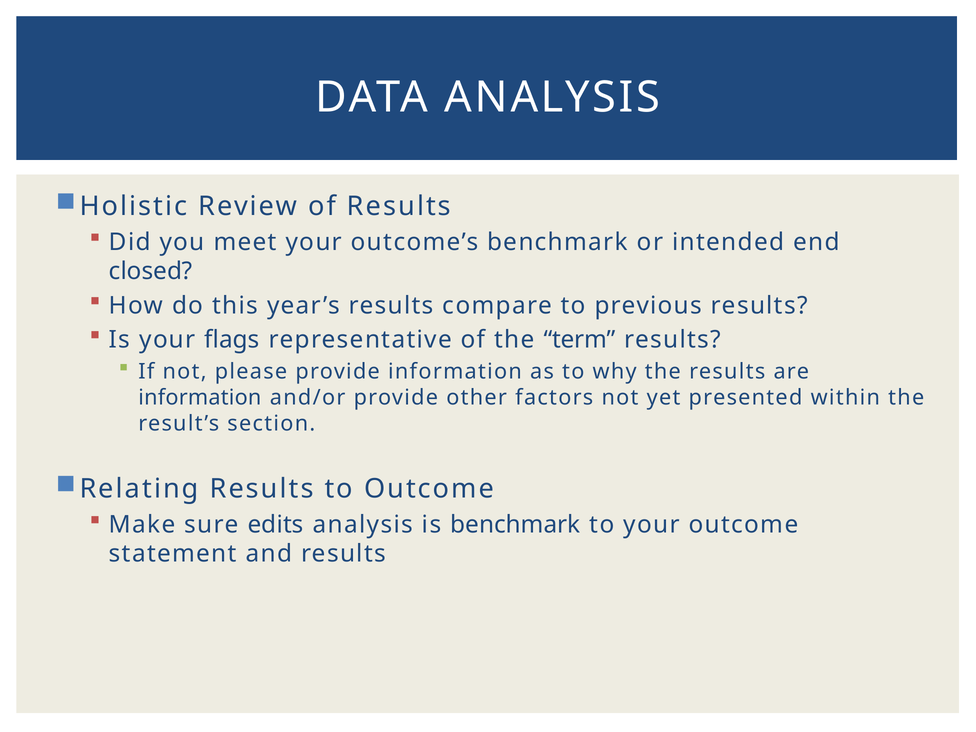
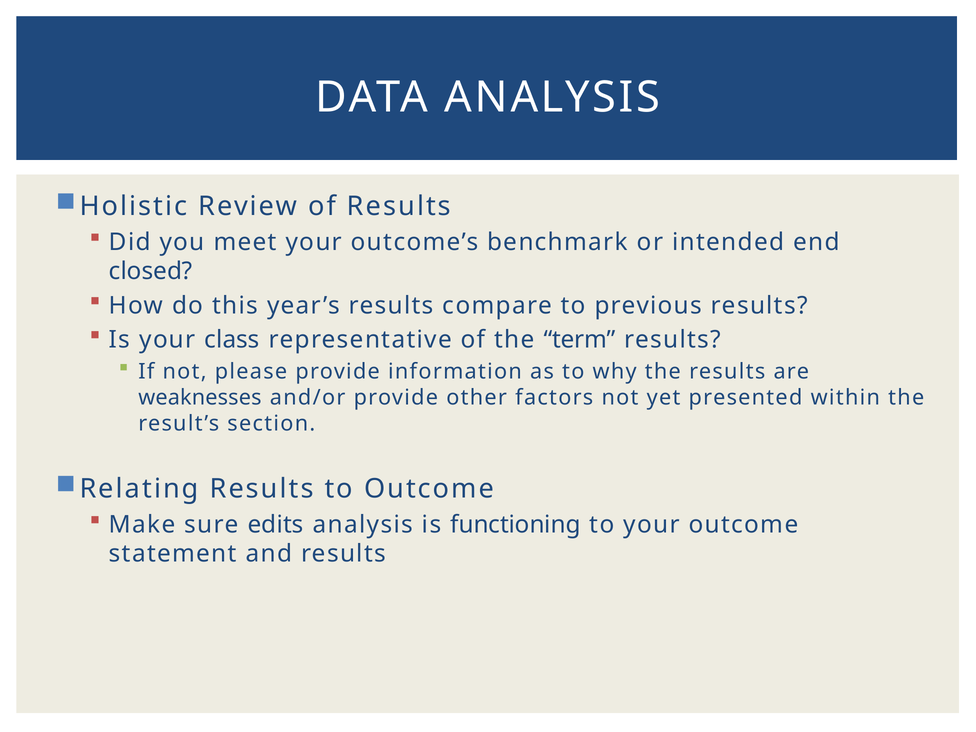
flags: flags -> class (232, 340)
information: information -> weaknesses (200, 398)
is benchmark: benchmark -> functioning (515, 525)
